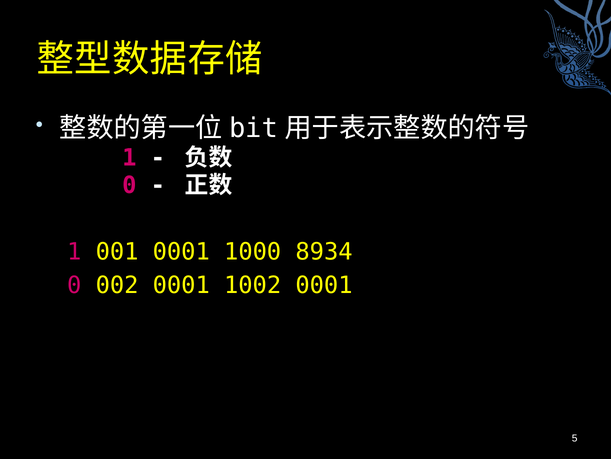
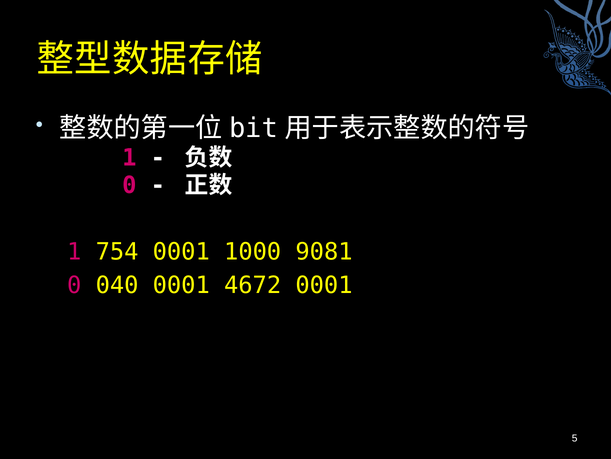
001: 001 -> 754 (117, 252)
8934: 8934 -> 9081 (324, 252)
002: 002 -> 040 (117, 285)
1002: 1002 -> 4672 (253, 285)
